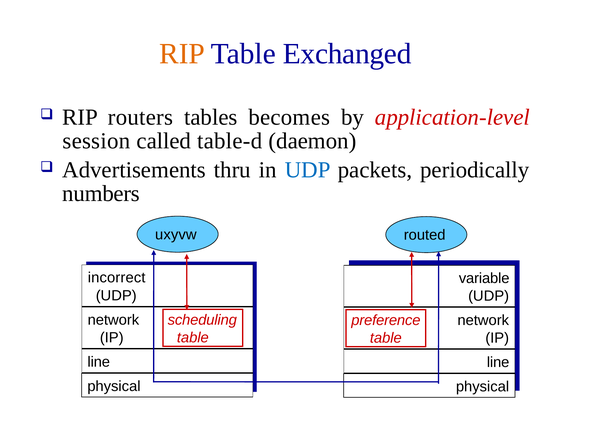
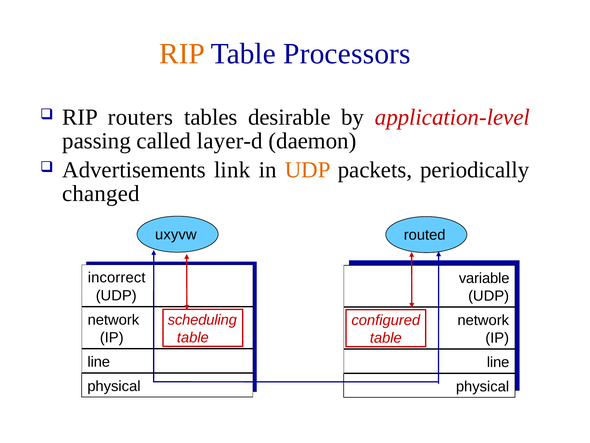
Exchanged: Exchanged -> Processors (347, 54)
becomes: becomes -> desirable (289, 117)
session: session -> passing (97, 141)
table-d: table-d -> layer-d (230, 141)
thru: thru -> link (232, 170)
UDP colour: blue -> orange (308, 170)
numbers: numbers -> changed (101, 193)
preference: preference -> configured (386, 320)
